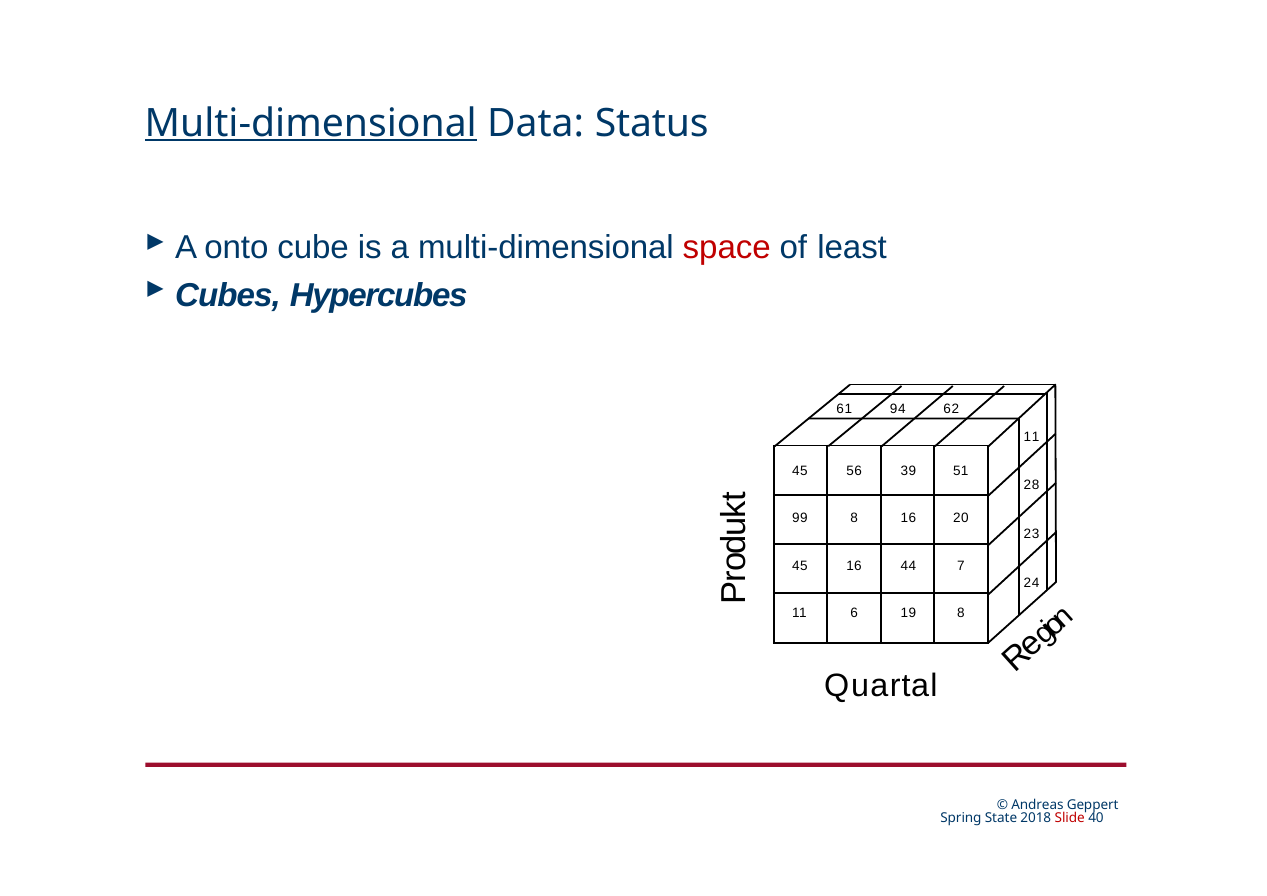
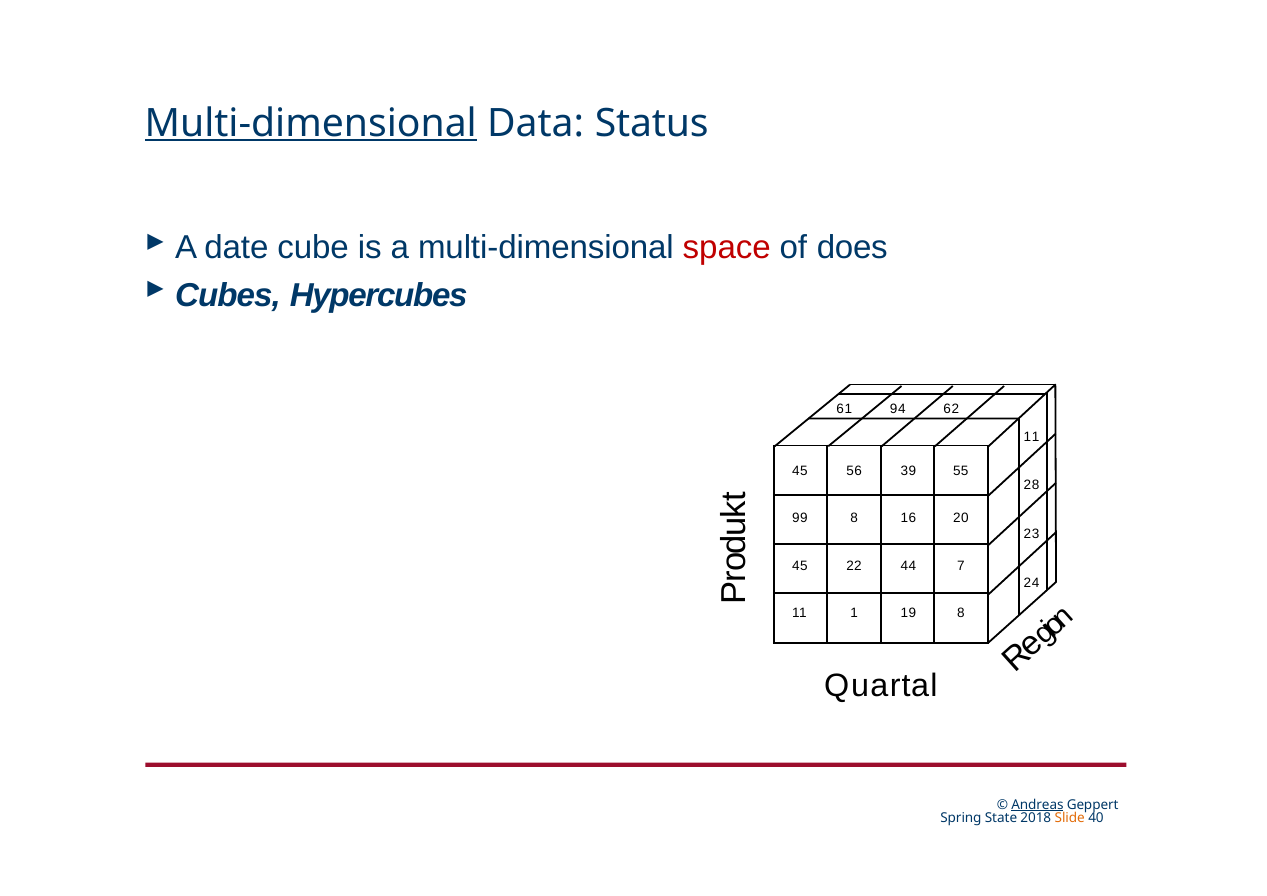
onto: onto -> date (236, 248)
least: least -> does (852, 248)
51: 51 -> 55 (961, 471)
45 16: 16 -> 22 (854, 566)
6: 6 -> 1 (854, 614)
Andreas underline: none -> present (1037, 805)
Slide colour: red -> orange (1070, 818)
